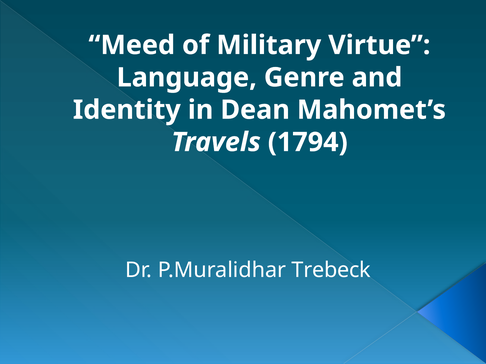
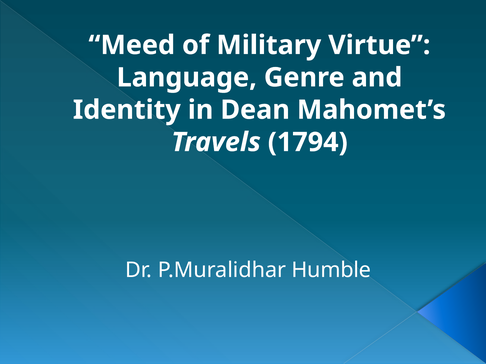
Trebeck: Trebeck -> Humble (331, 270)
